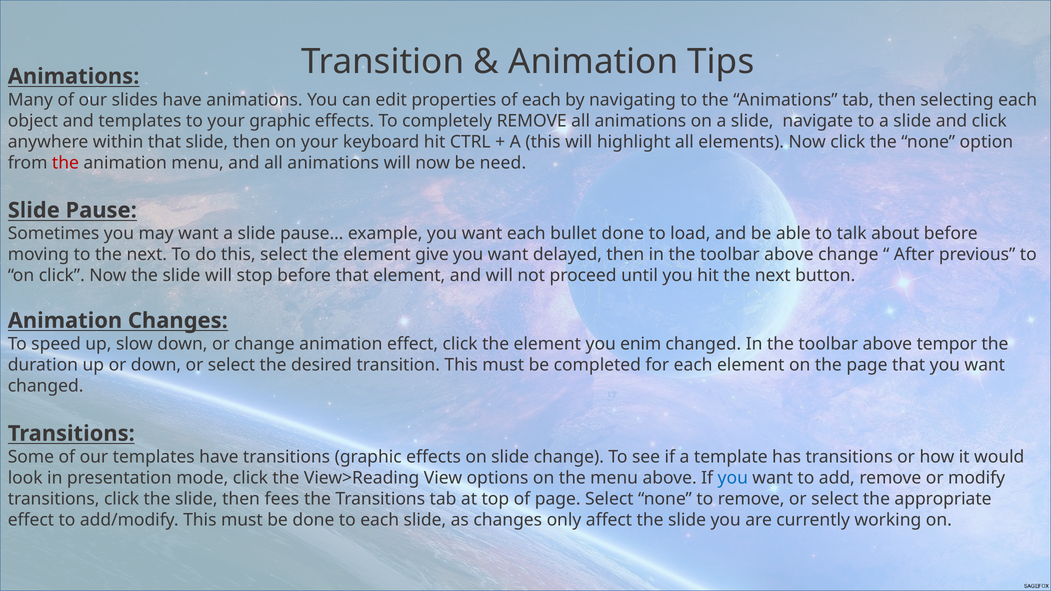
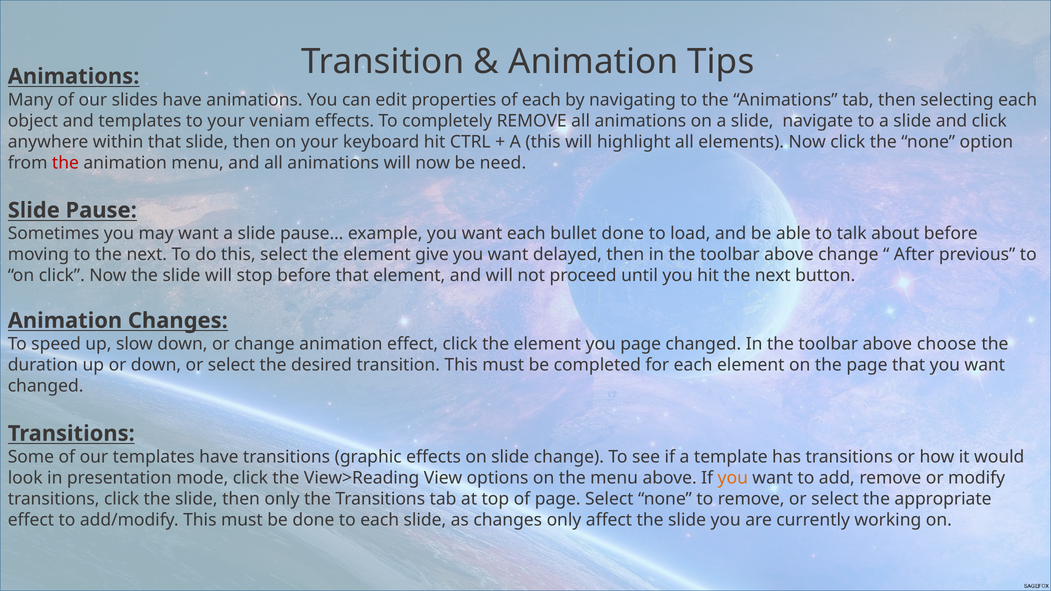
your graphic: graphic -> veniam (280, 121)
you enim: enim -> page (641, 344)
tempor: tempor -> choose (947, 344)
you colour: blue -> orange (733, 478)
then fees: fees -> only (282, 499)
